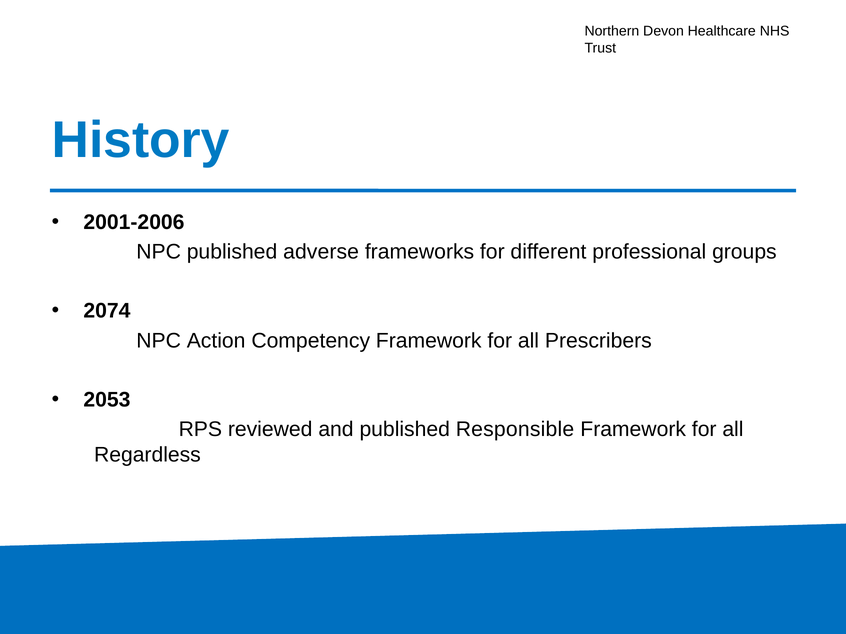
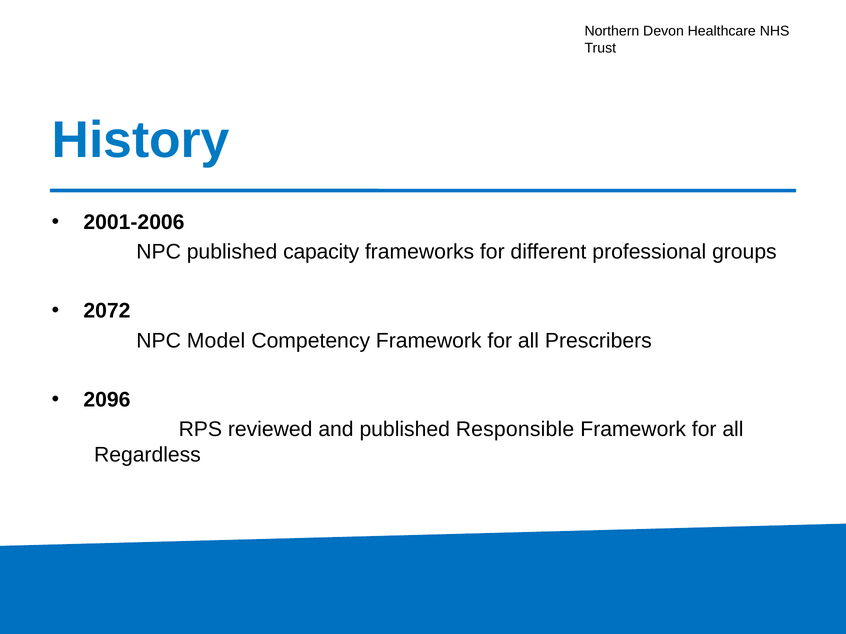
adverse: adverse -> capacity (321, 252)
2074: 2074 -> 2072 (107, 311)
Action: Action -> Model (216, 341)
2053: 2053 -> 2096 (107, 400)
